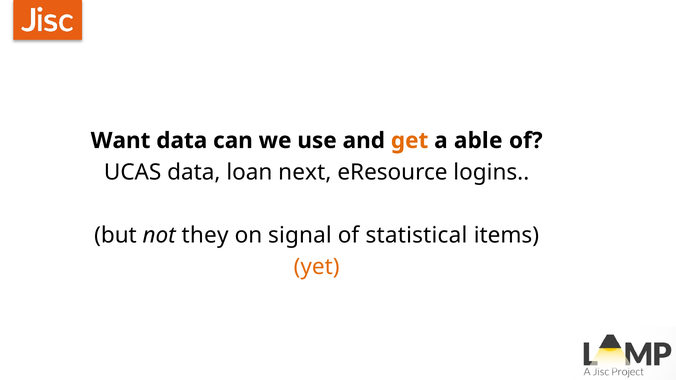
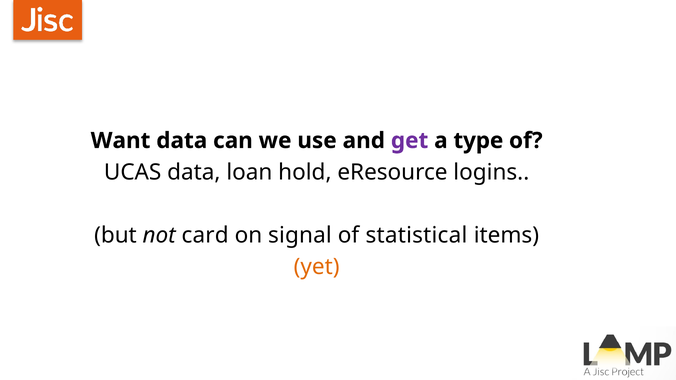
get colour: orange -> purple (410, 141)
able: able -> type (478, 141)
next: next -> hold (305, 172)
they: they -> card (205, 235)
